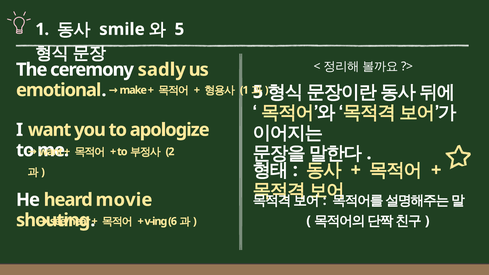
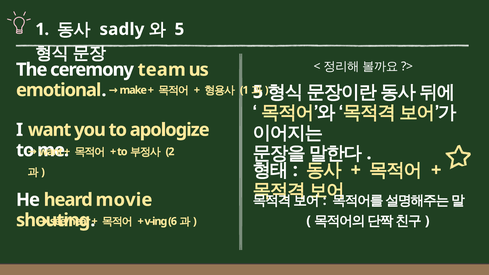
smile: smile -> sadly (122, 29)
sadly: sadly -> team (162, 70)
